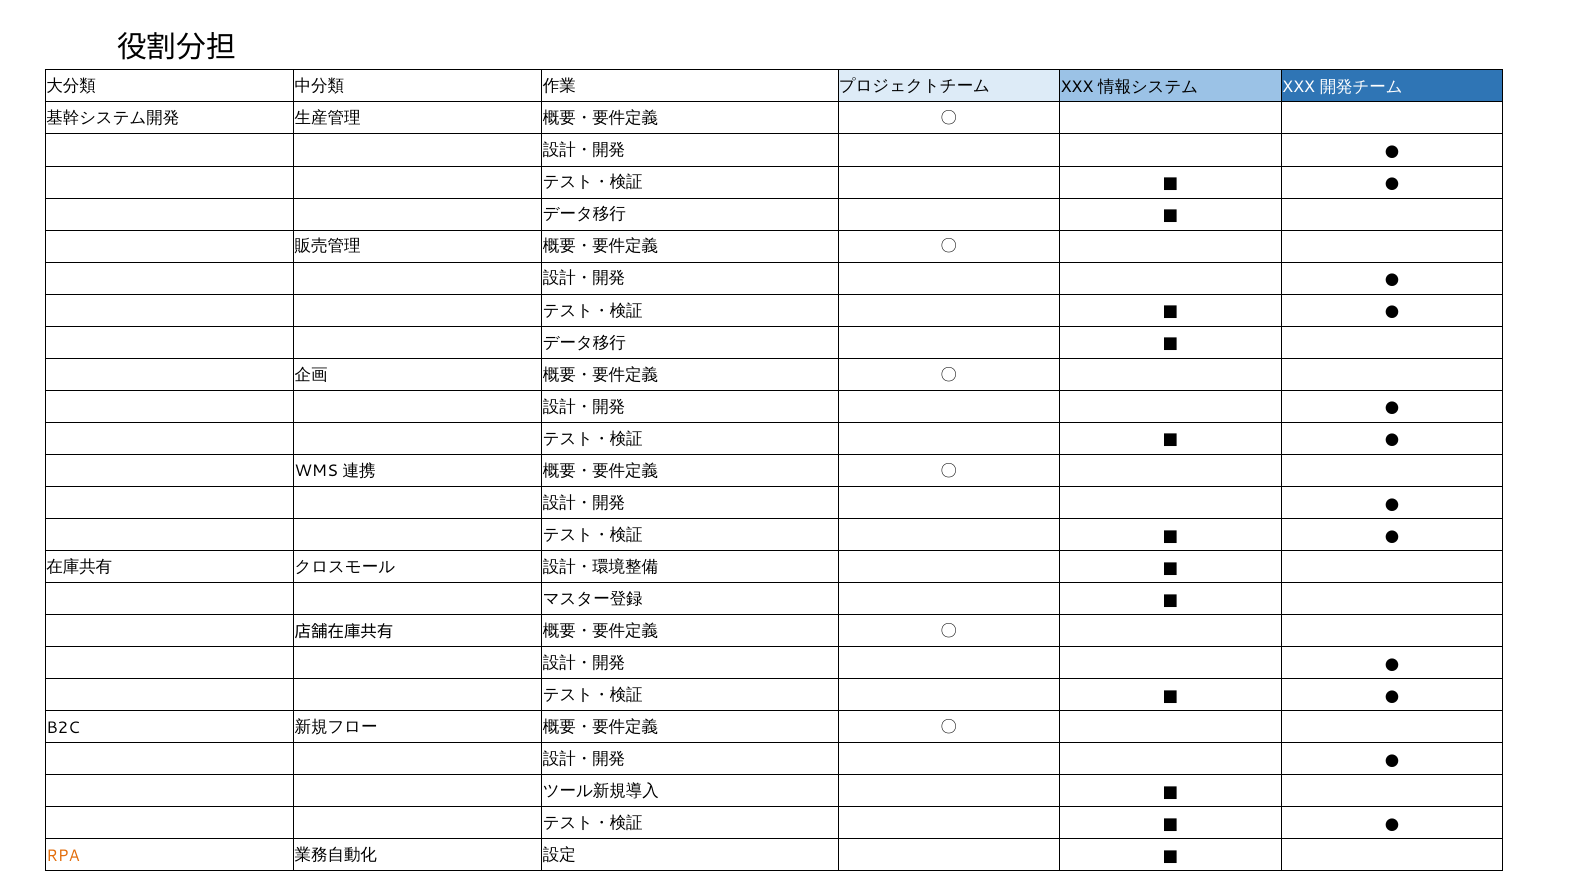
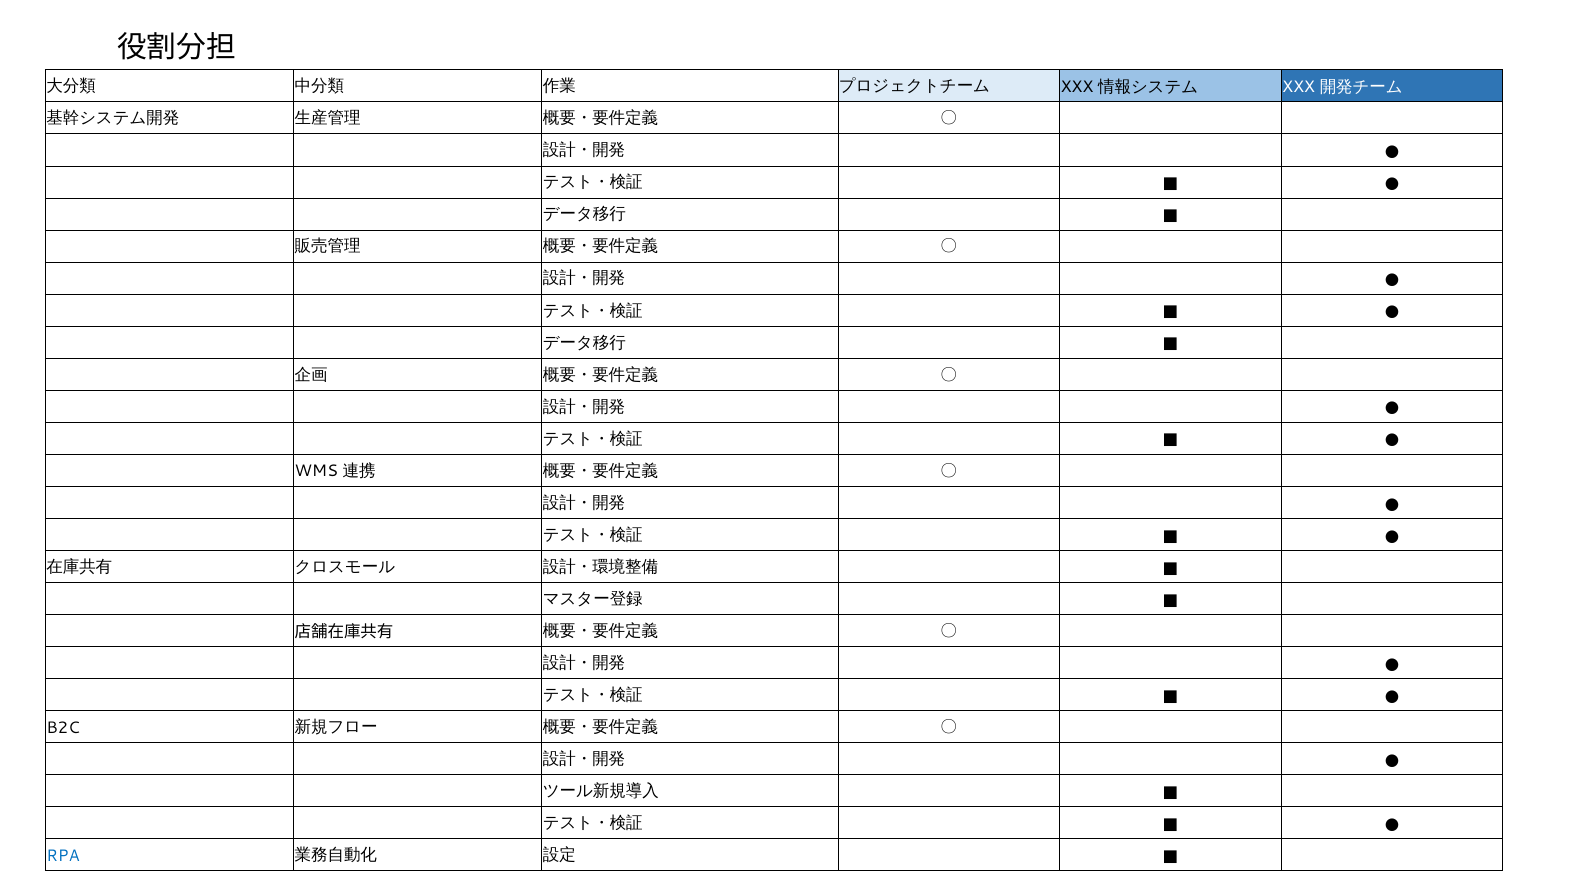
RPA colour: orange -> blue (63, 856)
